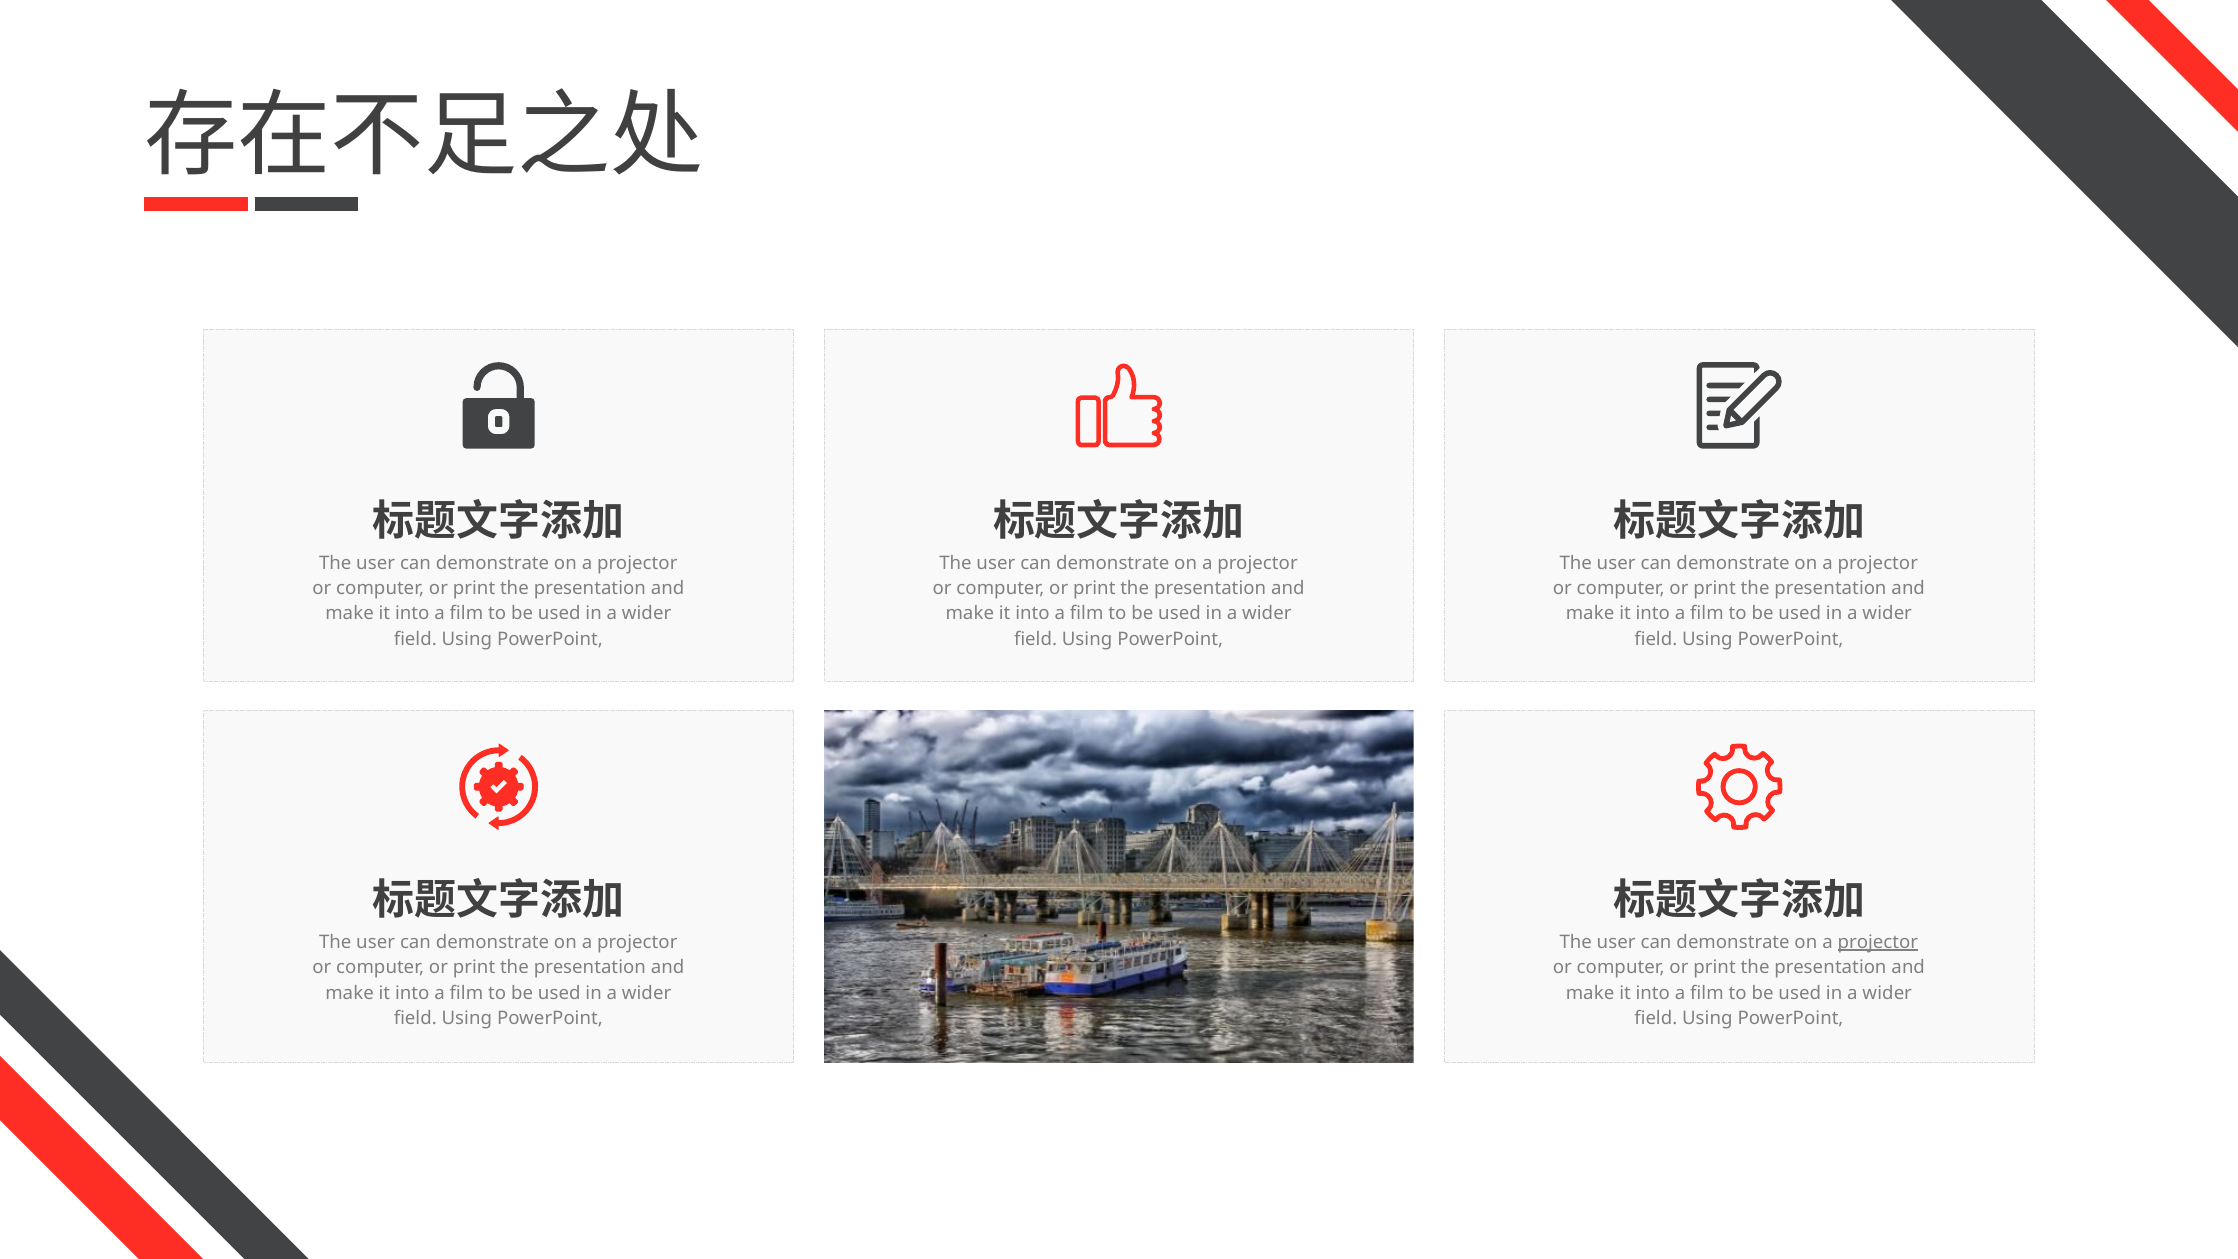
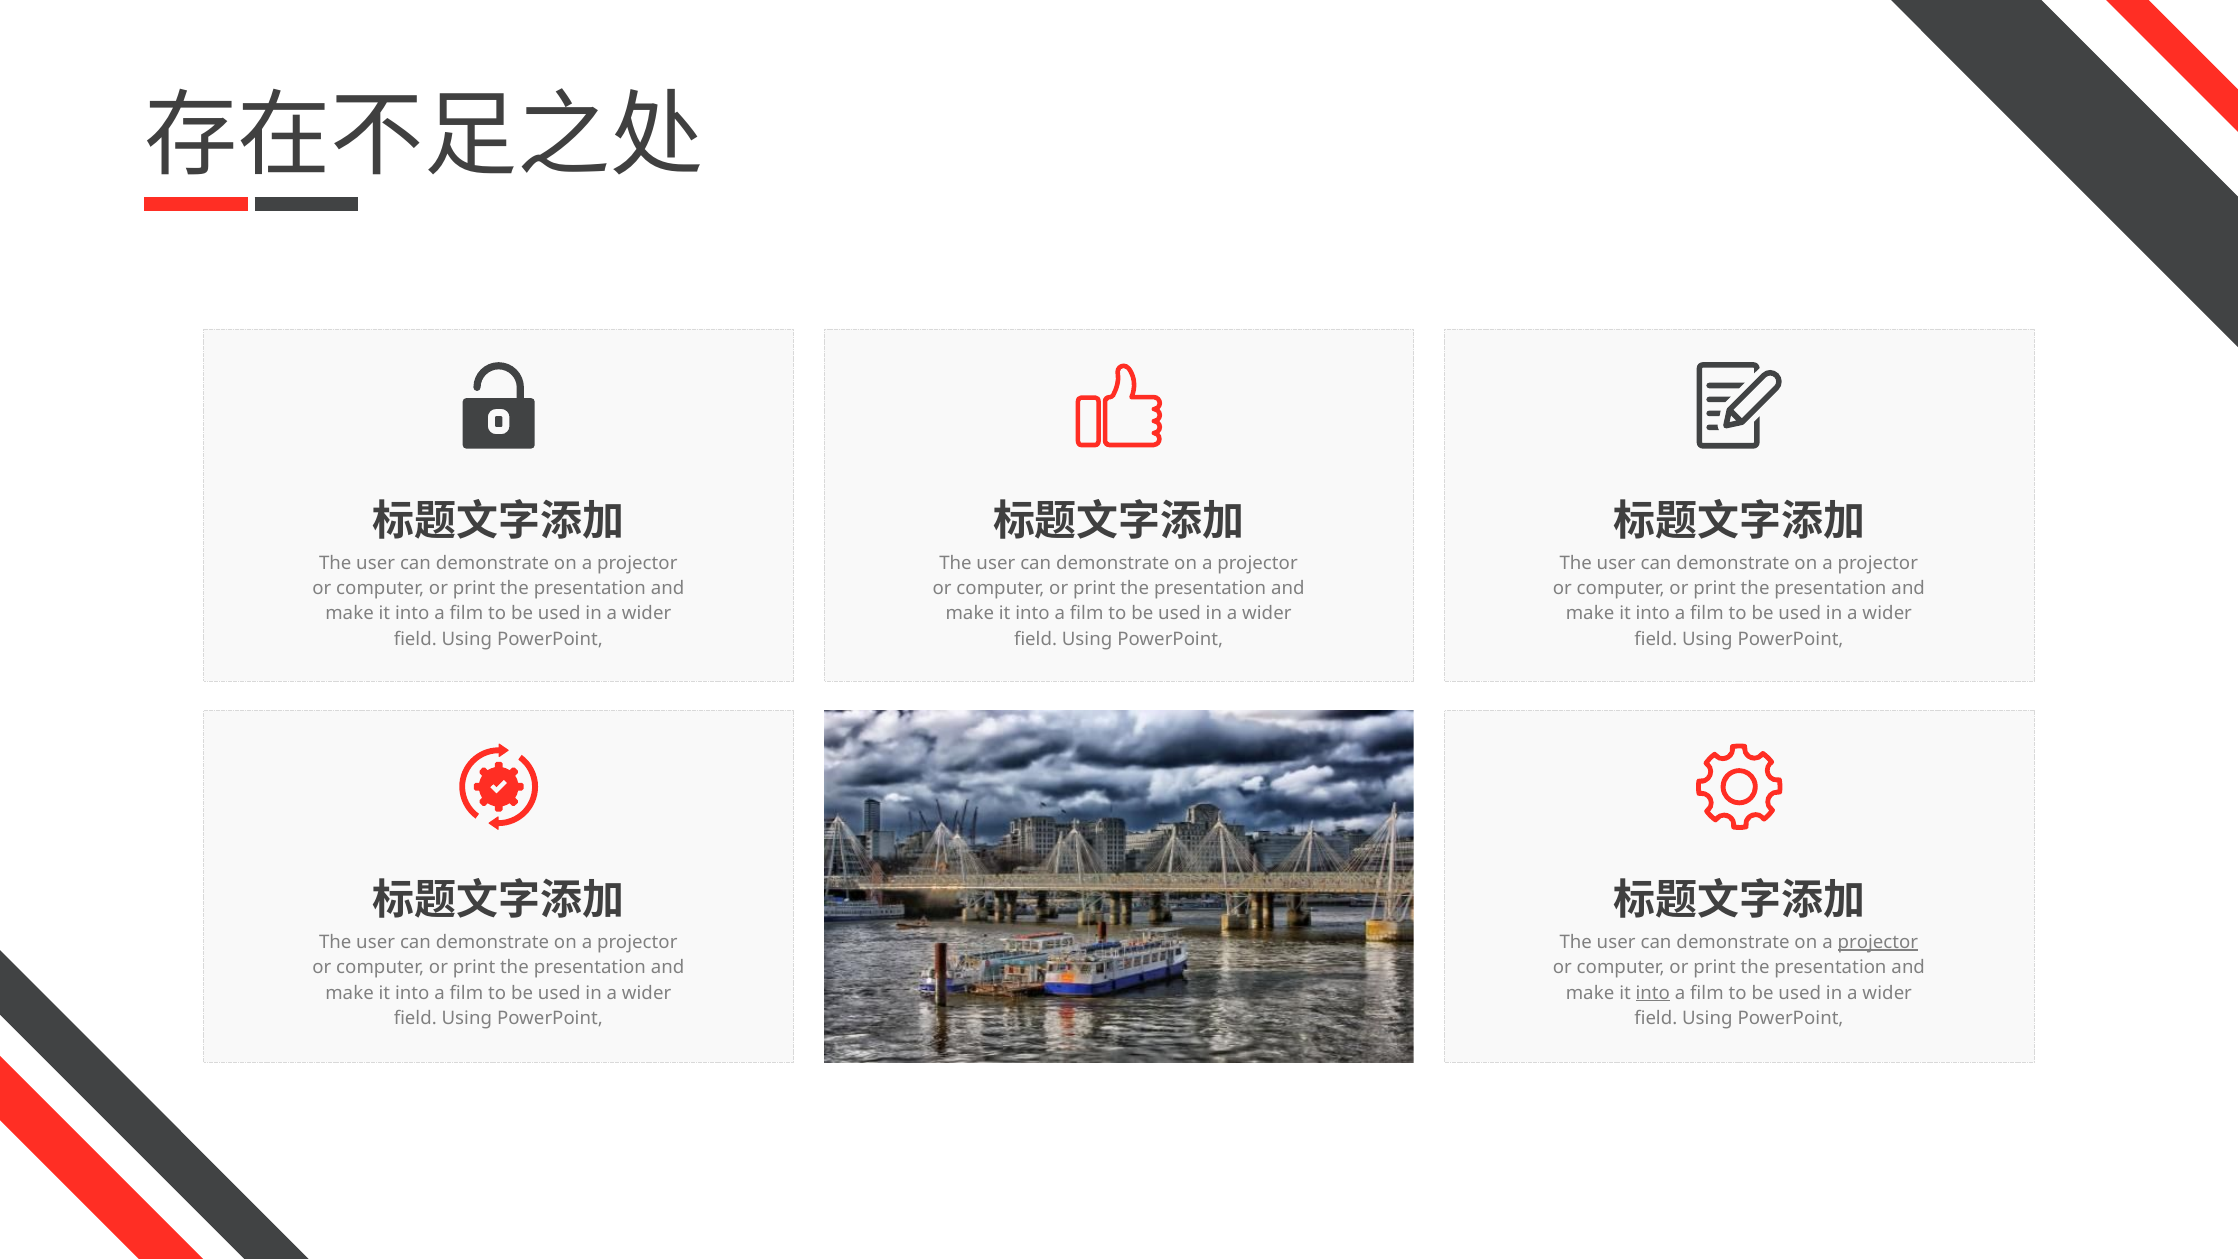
into underline: none -> present (1653, 993)
